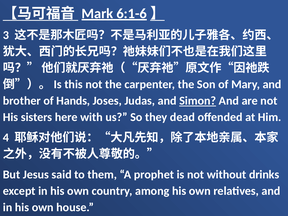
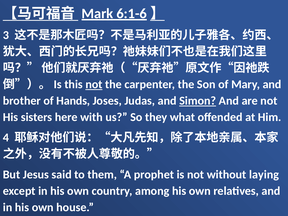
not underline: none -> present (94, 84)
dead: dead -> what (183, 117)
drinks: drinks -> laying (264, 174)
